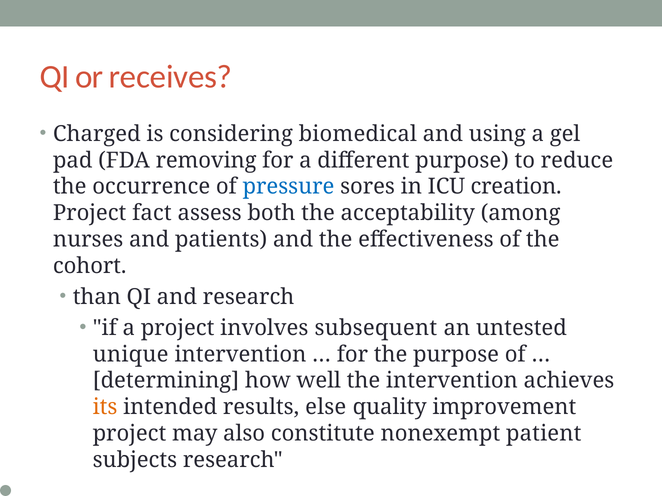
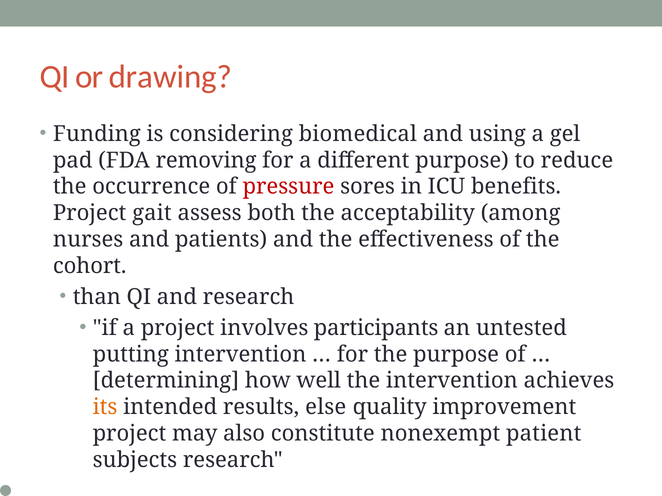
receives: receives -> drawing (170, 77)
Charged: Charged -> Funding (97, 134)
pressure colour: blue -> red (288, 187)
creation: creation -> benefits (516, 187)
fact: fact -> gait (152, 213)
subsequent: subsequent -> participants (376, 328)
unique: unique -> putting (131, 355)
